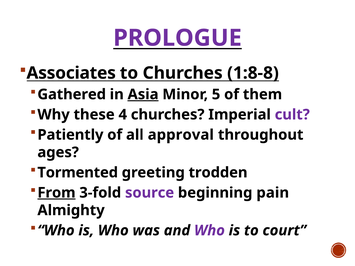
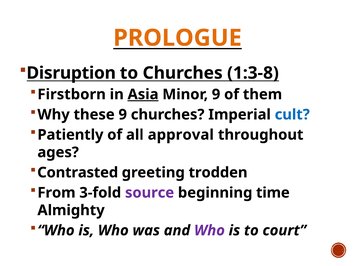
PROLOGUE colour: purple -> orange (177, 38)
Associates: Associates -> Disruption (71, 73)
1:8-8: 1:8-8 -> 1:3-8 (253, 73)
Gathered: Gathered -> Firstborn (72, 94)
Minor 5: 5 -> 9 (216, 94)
these 4: 4 -> 9 (123, 115)
cult colour: purple -> blue (292, 115)
Tormented: Tormented -> Contrasted (78, 173)
From underline: present -> none (56, 193)
pain: pain -> time (273, 193)
